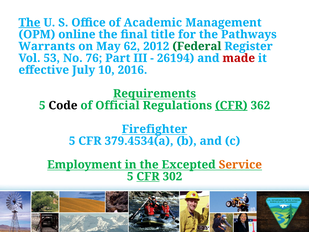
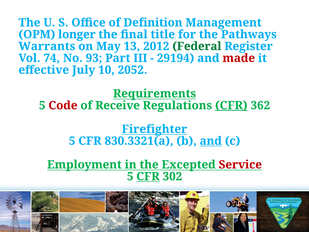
The underline: present -> none (29, 23)
Academic: Academic -> Definition (153, 23)
online: online -> longer (77, 34)
62: 62 -> 13 (132, 46)
53: 53 -> 74 (52, 58)
76: 76 -> 93 (94, 58)
26194: 26194 -> 29194 (176, 58)
2016: 2016 -> 2052 (132, 70)
Code colour: black -> red (63, 105)
Official: Official -> Receive (118, 105)
379.4534(a: 379.4534(a -> 830.3321(a (139, 141)
and underline: none -> present (211, 141)
Service colour: orange -> red (240, 164)
